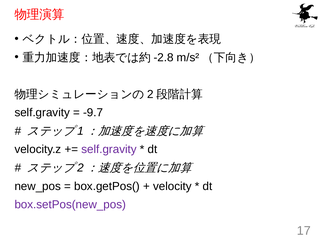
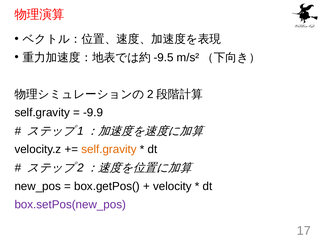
-2.8: -2.8 -> -9.5 (164, 57)
-9.7: -9.7 -> -9.9 (93, 113)
self.gravity colour: purple -> orange (109, 149)
